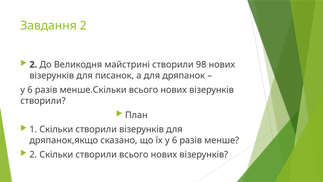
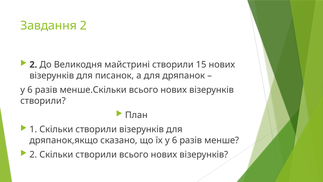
98: 98 -> 15 (201, 65)
